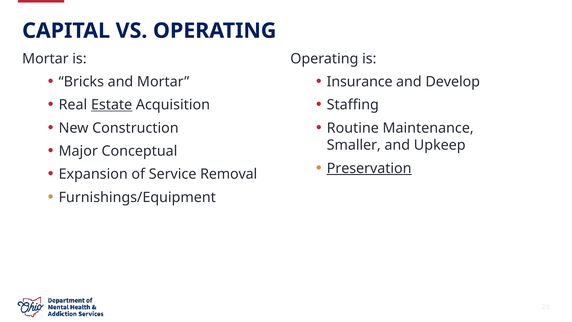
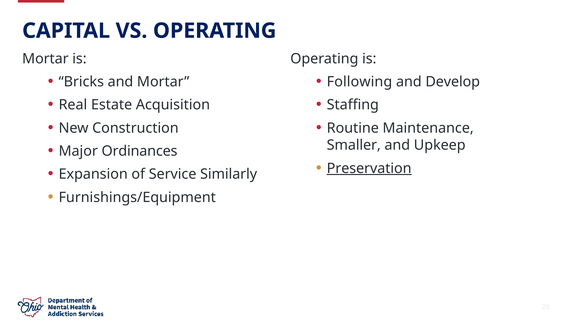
Insurance: Insurance -> Following (359, 82)
Estate underline: present -> none (112, 105)
Conceptual: Conceptual -> Ordinances (140, 151)
Removal: Removal -> Similarly (229, 174)
